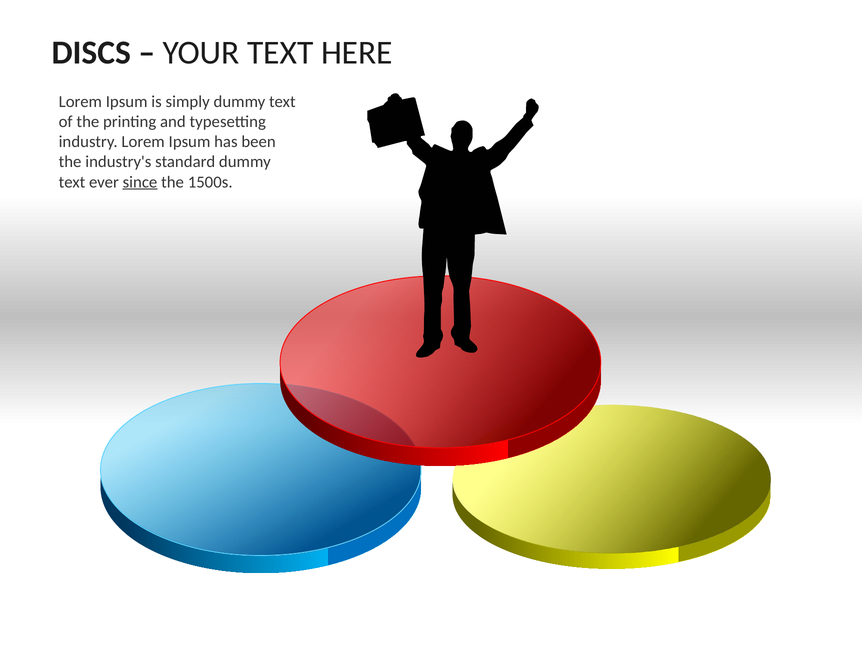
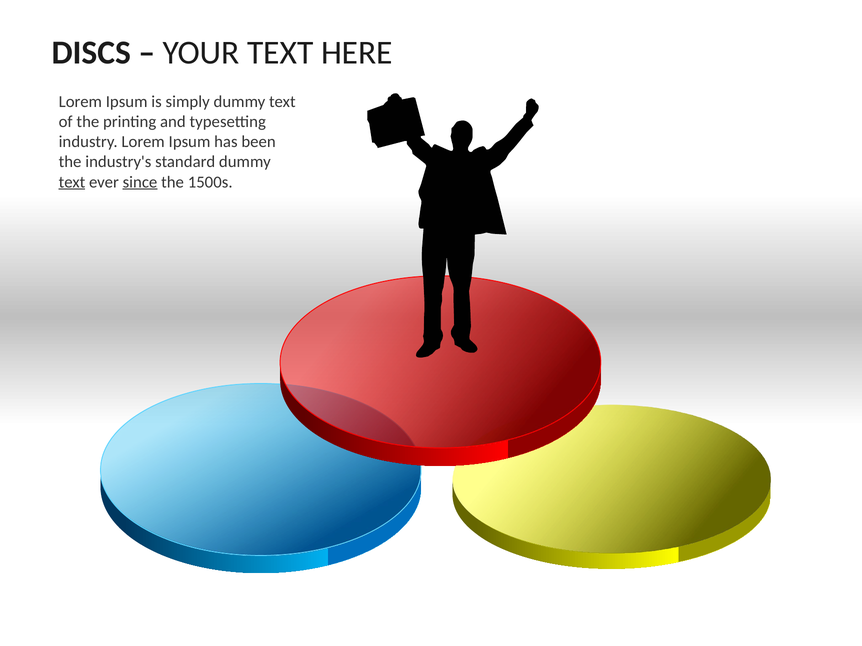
text underline: none -> present (72, 182)
